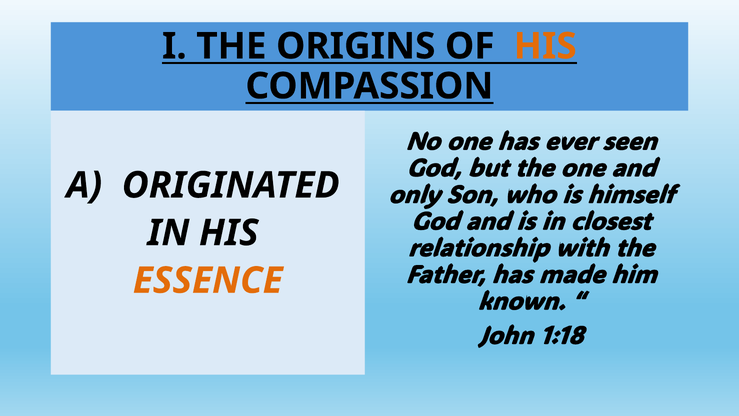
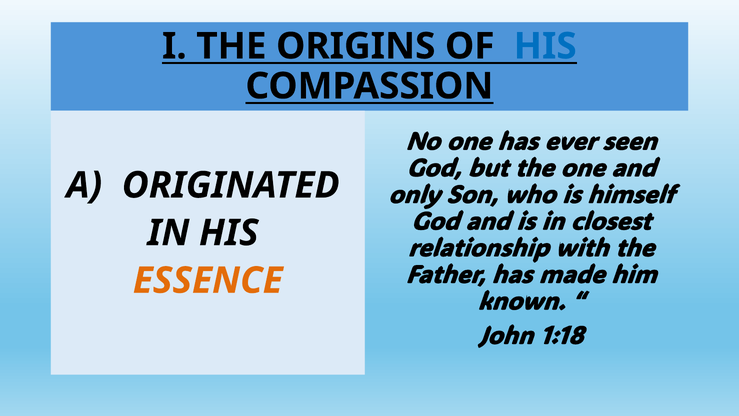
HIS colour: orange -> blue (545, 46)
